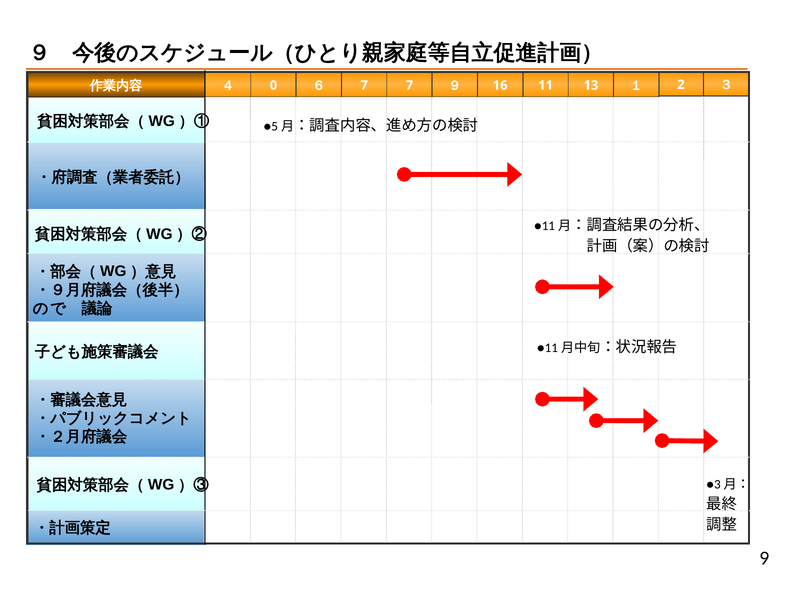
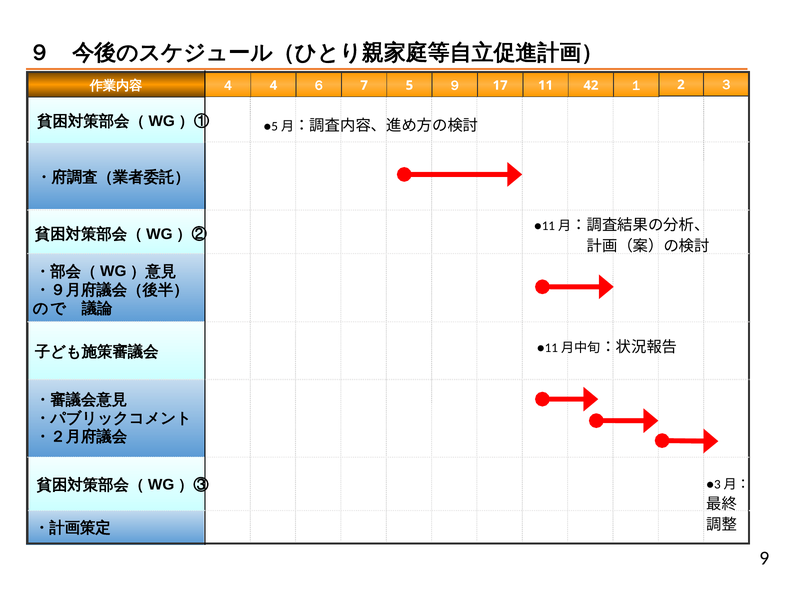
0: 0 -> 4 (273, 85)
7 7: 7 -> 5 (409, 85)
16: 16 -> 17 (500, 85)
13: 13 -> 42 (591, 85)
